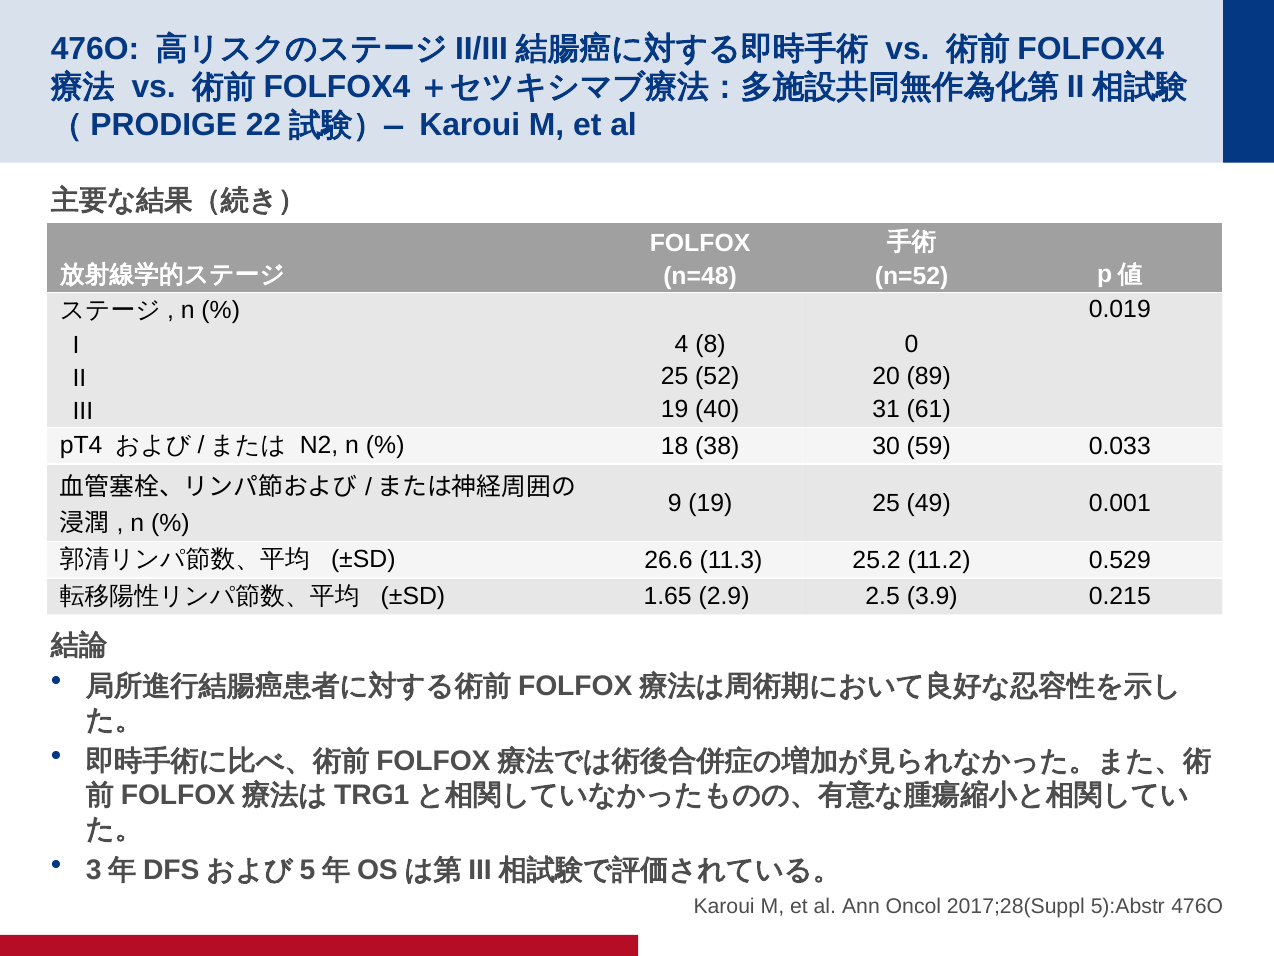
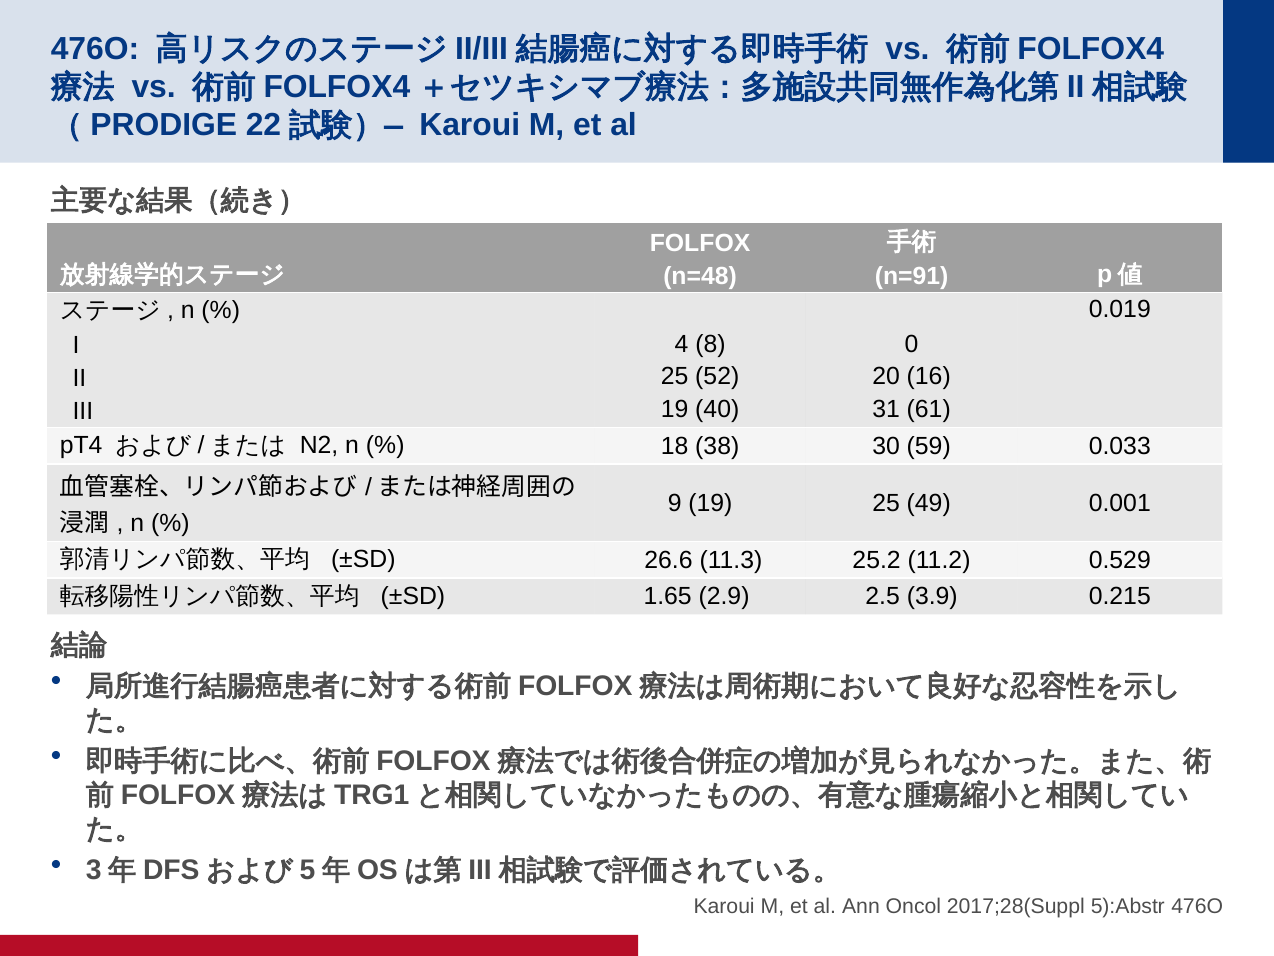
n=52: n=52 -> n=91 (912, 276)
89: 89 -> 16 (929, 377)
